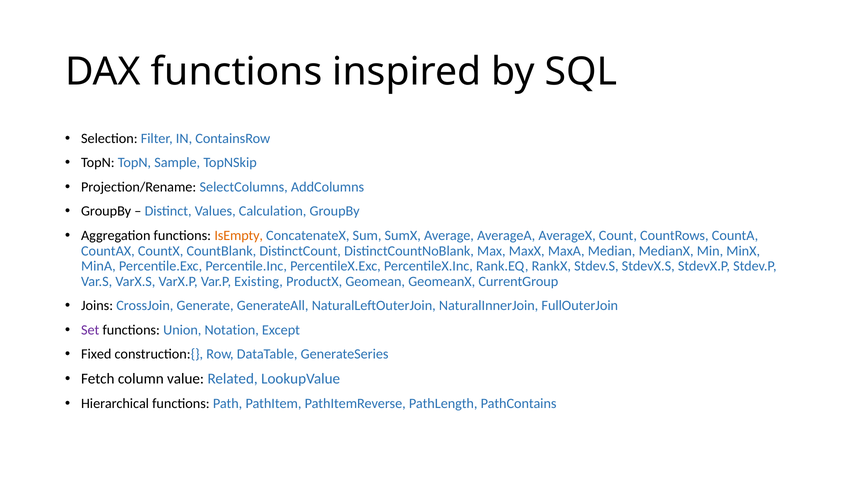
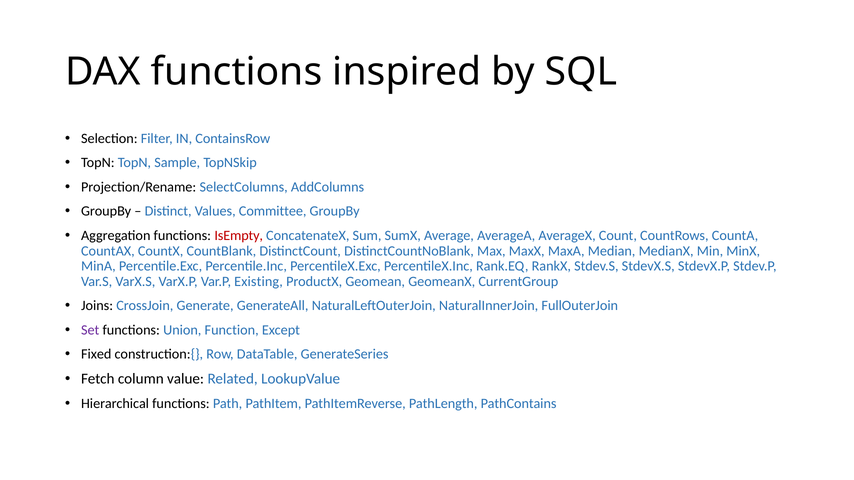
Calculation: Calculation -> Committee (273, 211)
IsEmpty colour: orange -> red (239, 236)
Notation: Notation -> Function (232, 330)
